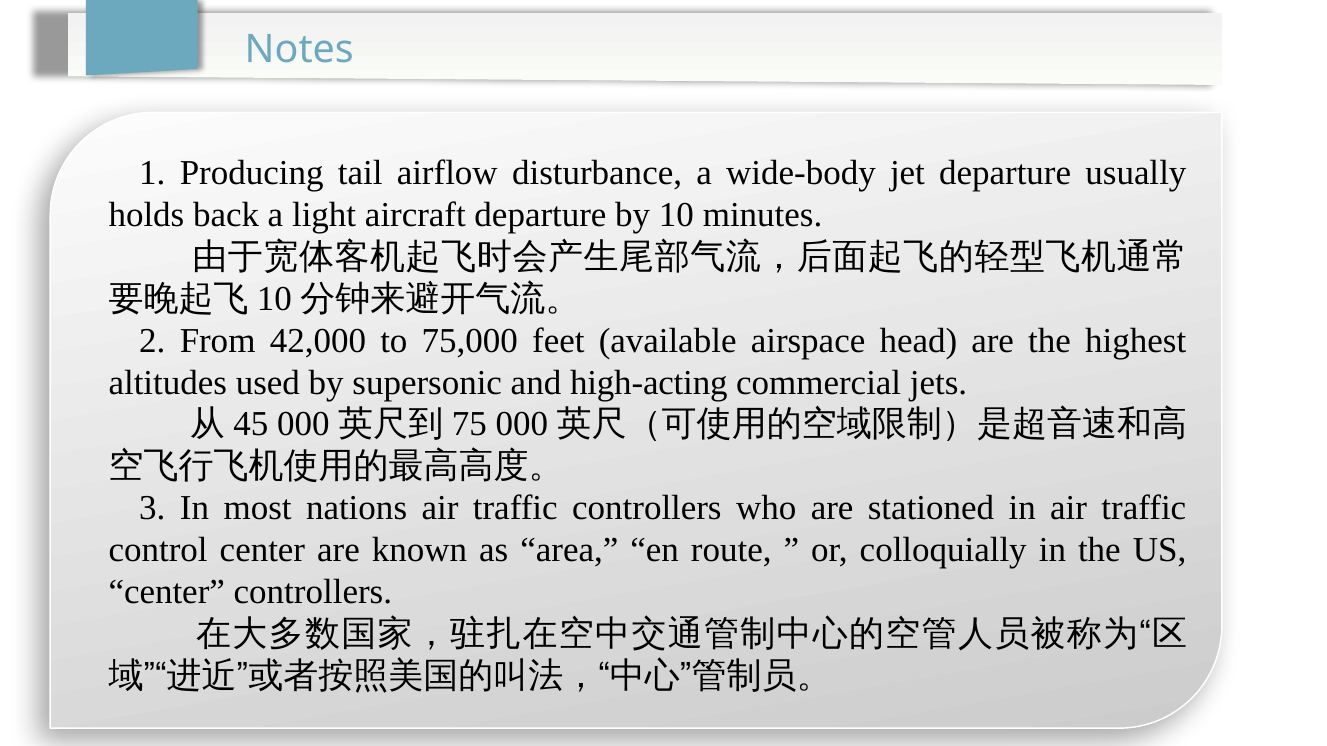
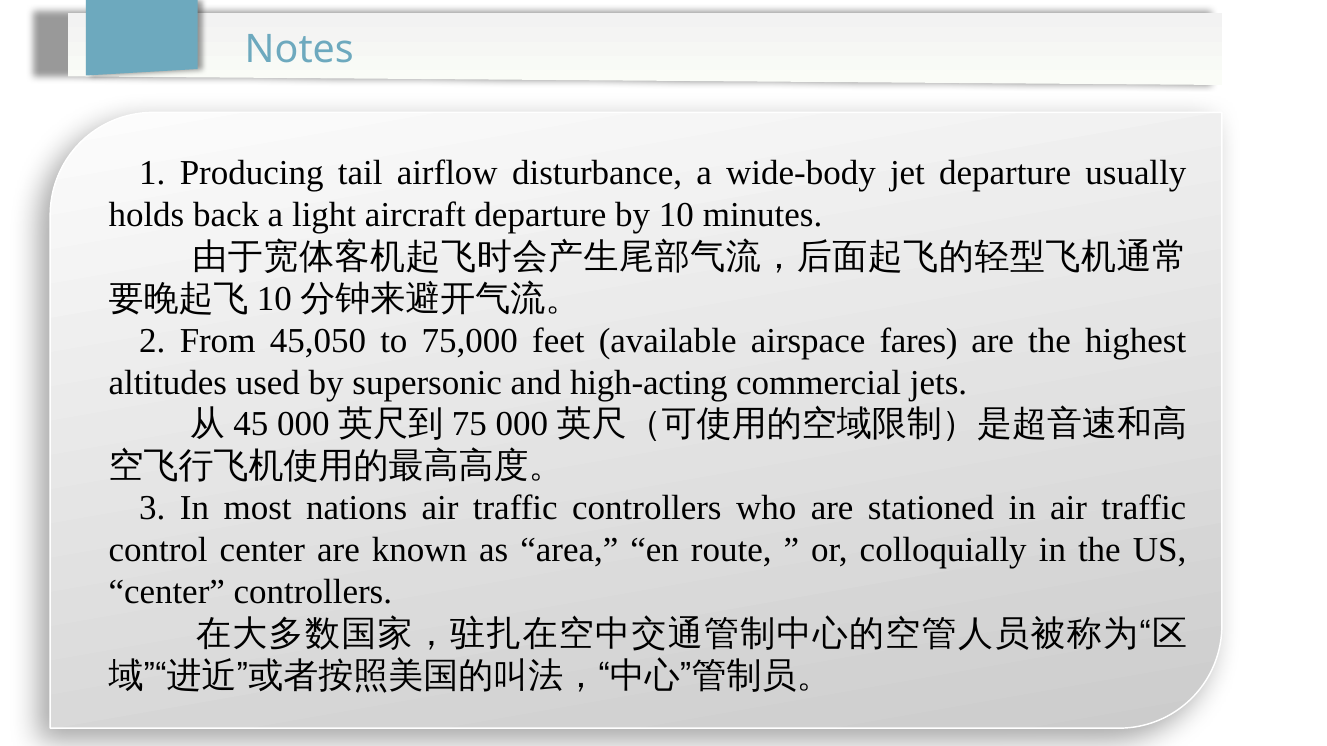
42,000: 42,000 -> 45,050 (318, 341)
head: head -> fares (919, 341)
